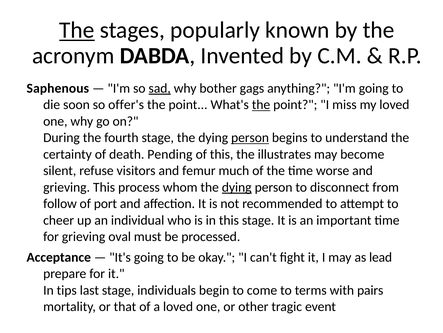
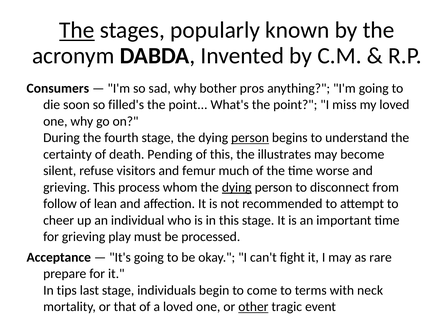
Saphenous: Saphenous -> Consumers (58, 88)
sad underline: present -> none (160, 88)
gags: gags -> pros (252, 88)
offer's: offer's -> filled's (126, 105)
the underline: present -> none (261, 105)
port: port -> lean (105, 203)
oval: oval -> play (120, 236)
lead: lead -> rare (381, 257)
pairs: pairs -> neck (370, 290)
other underline: none -> present (253, 306)
